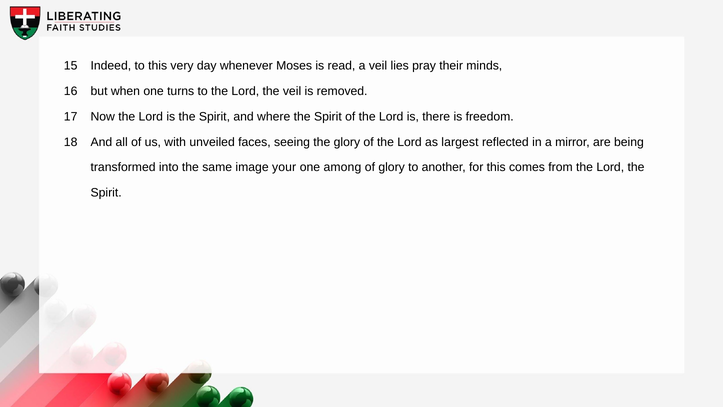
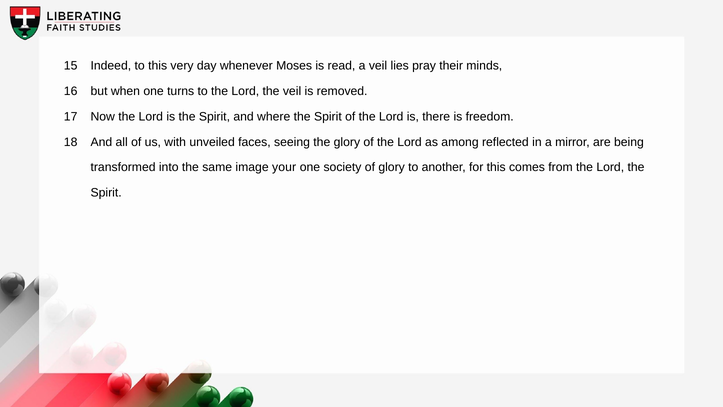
largest: largest -> among (460, 142)
among: among -> society (342, 167)
